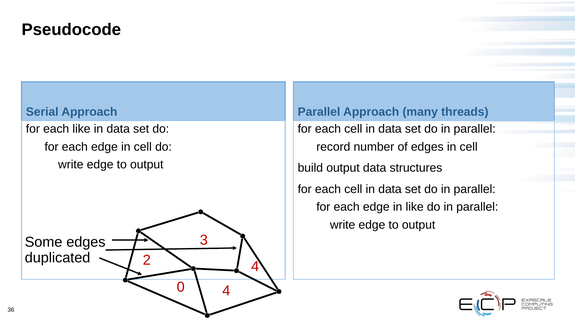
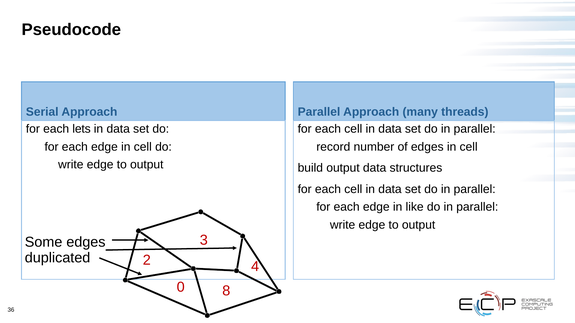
each like: like -> lets (82, 129)
0 4: 4 -> 8 (226, 291)
